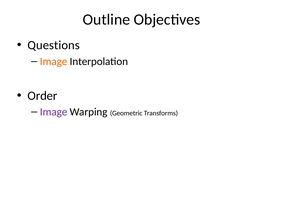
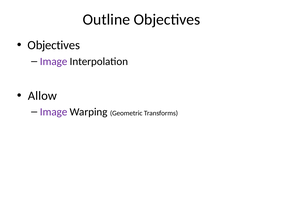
Questions: Questions -> Objectives (54, 45)
Image colour: orange -> purple (54, 61)
Order: Order -> Allow (42, 96)
